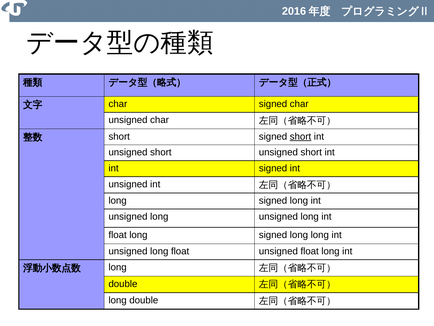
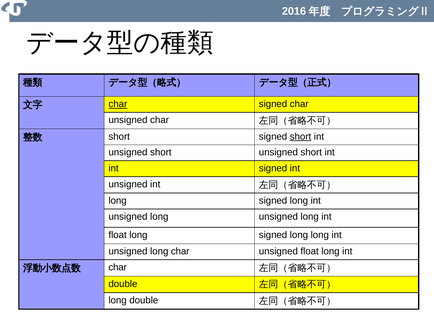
char underline: none -> present (118, 104)
long float: float -> char (180, 251)
long: long -> char (118, 267)
